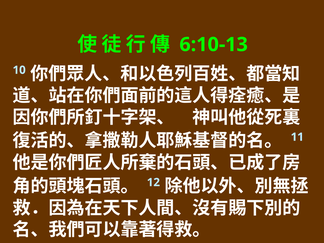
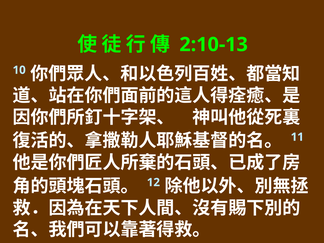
6:10-13: 6:10-13 -> 2:10-13 (214, 45)
